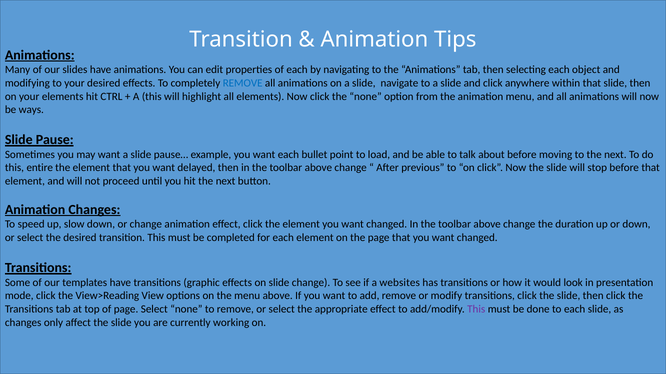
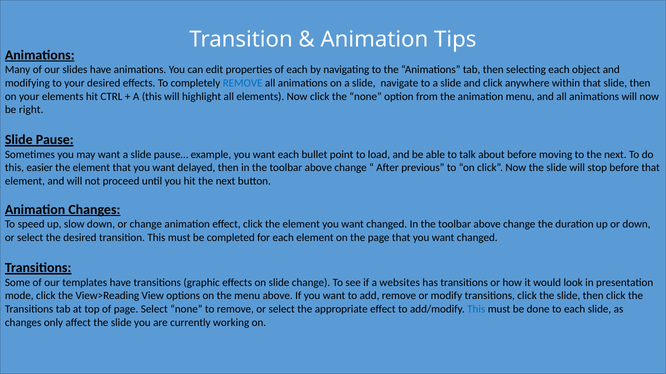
ways: ways -> right (31, 110)
entire: entire -> easier (40, 168)
This colour: purple -> blue (476, 310)
